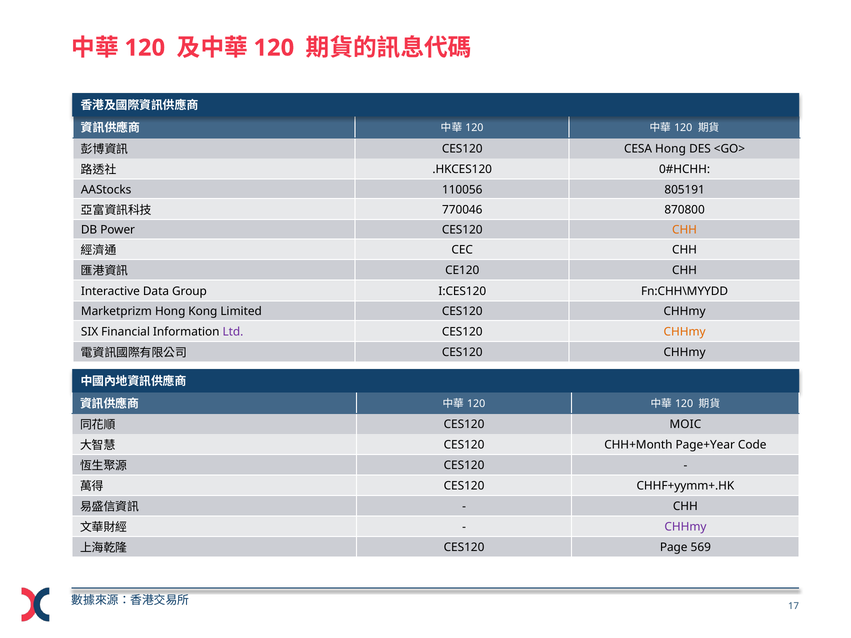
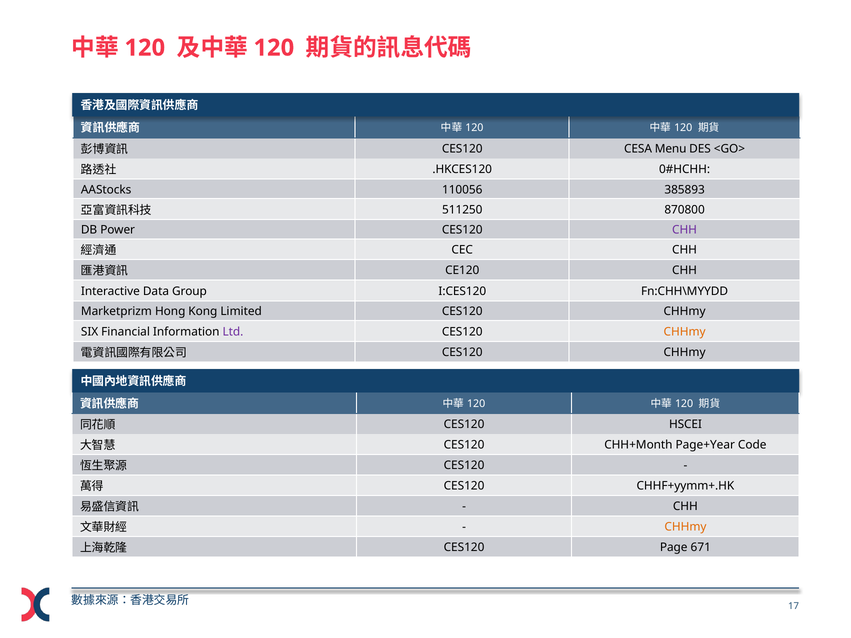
CESA Hong: Hong -> Menu (671, 149)
805191: 805191 -> 385893 (685, 190)
770046: 770046 -> 511250 (462, 210)
CHH colour: orange -> purple (685, 230)
MOIC: MOIC -> HSCEI (686, 424)
CHHmy colour: purple -> orange (685, 527)
569: 569 -> 671 (701, 548)
